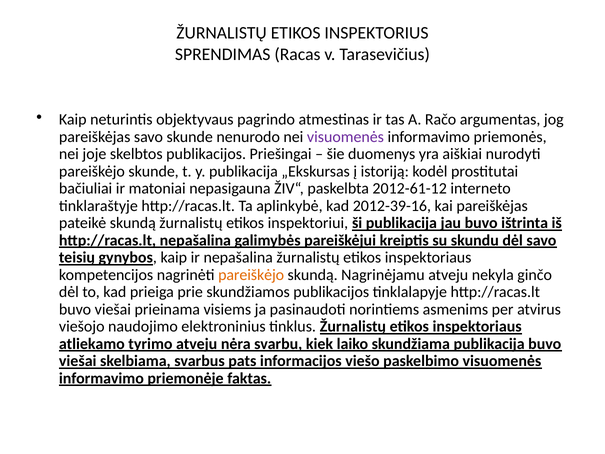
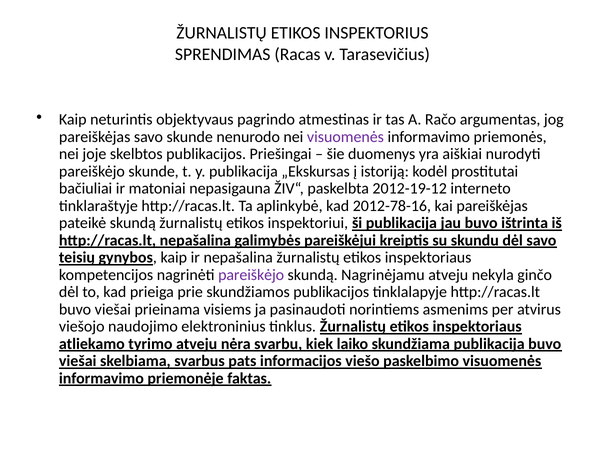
2012-61-12: 2012-61-12 -> 2012-19-12 (410, 189)
2012-39-16: 2012-39-16 -> 2012-78-16 (392, 206)
pareiškėjo colour: orange -> purple (251, 275)
